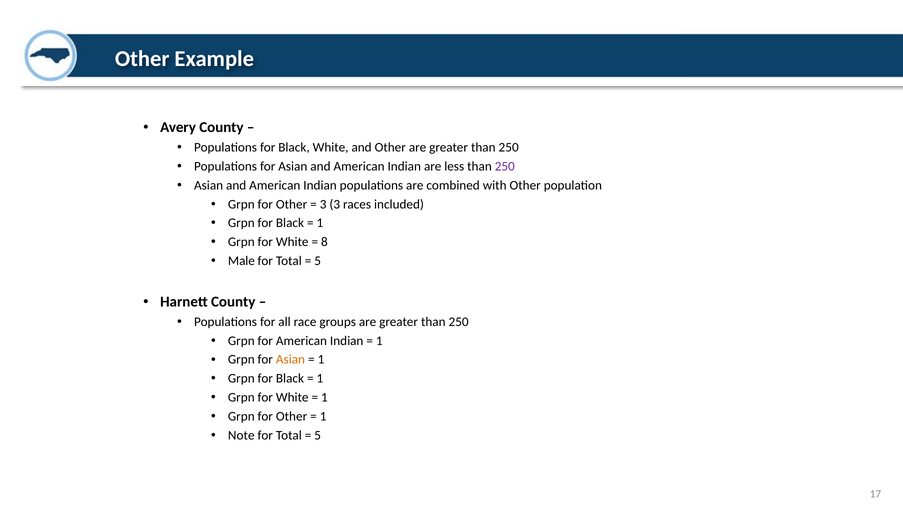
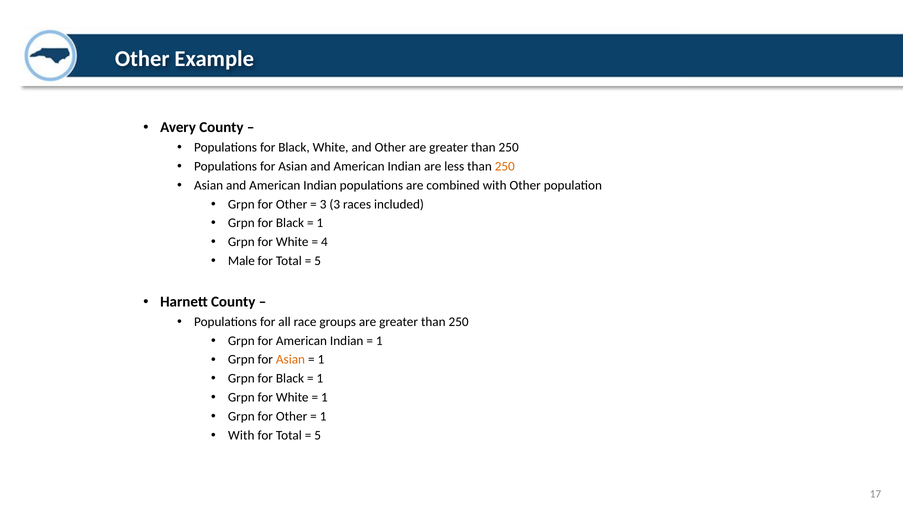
250 colour: purple -> orange (505, 166)
8: 8 -> 4 (324, 242)
Note: Note -> With (241, 435)
